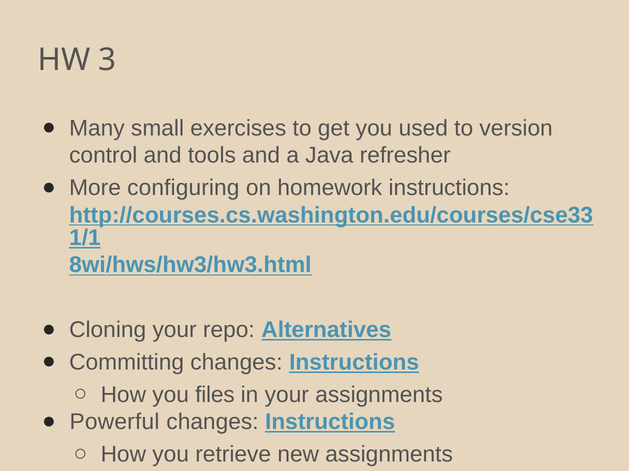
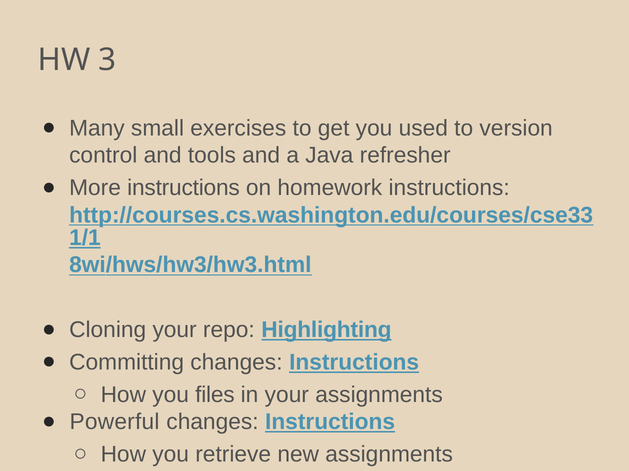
More configuring: configuring -> instructions (184, 188)
Alternatives: Alternatives -> Highlighting (326, 330)
